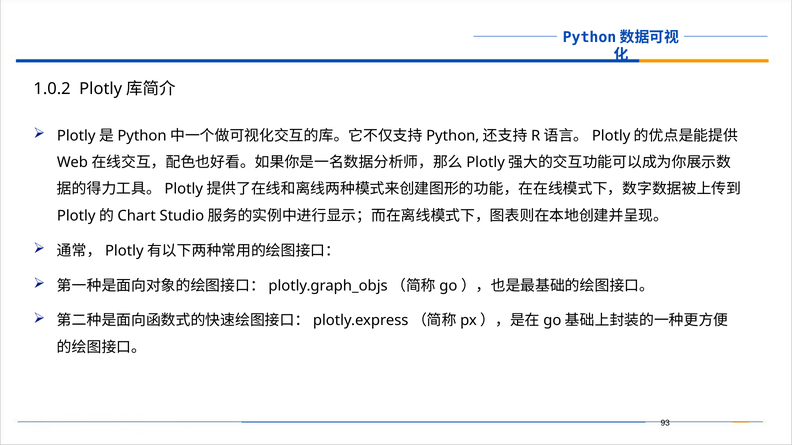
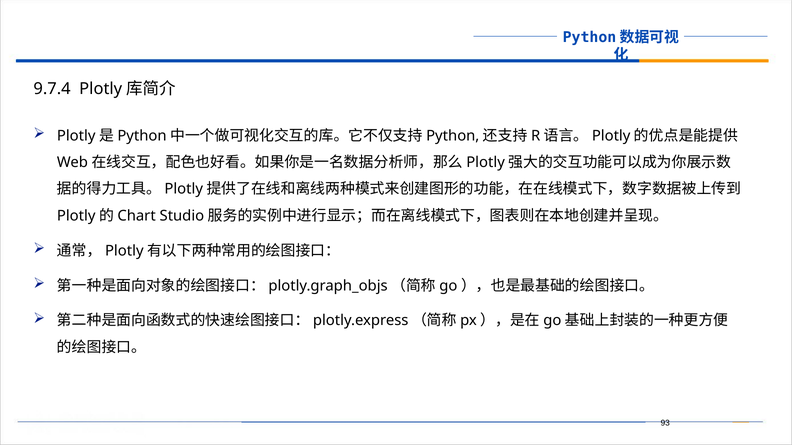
1.0.2: 1.0.2 -> 9.7.4 (52, 89)
